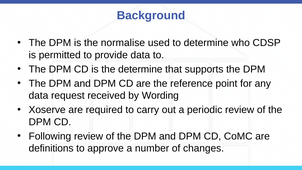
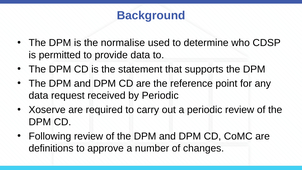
the determine: determine -> statement (140, 69)
by Wording: Wording -> Periodic (160, 96)
